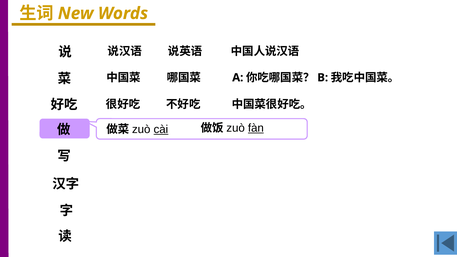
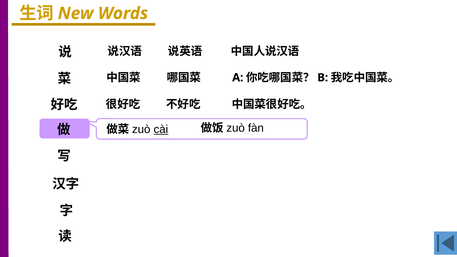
fàn underline: present -> none (256, 128)
